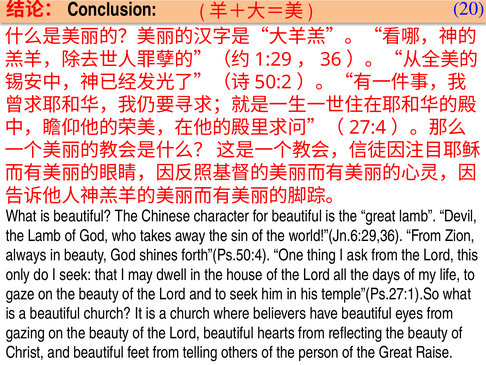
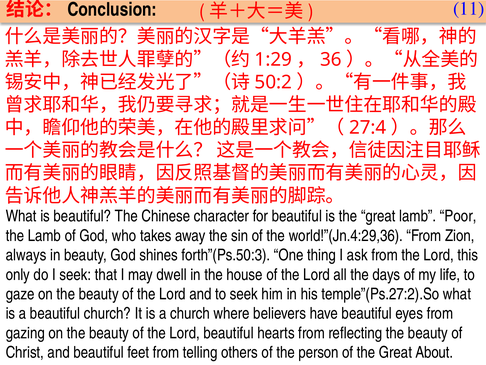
20: 20 -> 11 (469, 8)
Devil: Devil -> Poor (458, 216)
world!”(Jn.6:29,36: world!”(Jn.6:29,36 -> world!”(Jn.4:29,36 (346, 235)
forth”(Ps.50:4: forth”(Ps.50:4 -> forth”(Ps.50:3 (226, 255)
temple”(Ps.27:1).So: temple”(Ps.27:1).So -> temple”(Ps.27:2).So (380, 294)
Raise: Raise -> About (434, 352)
